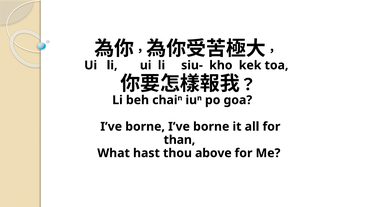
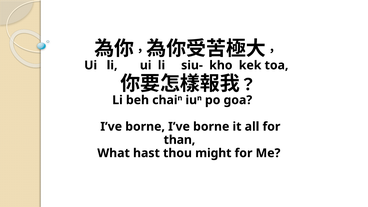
above: above -> might (213, 153)
